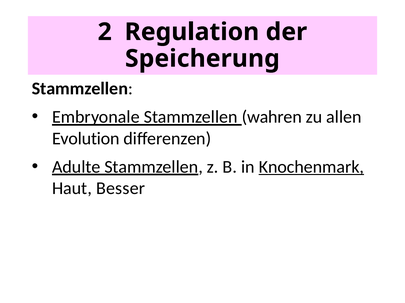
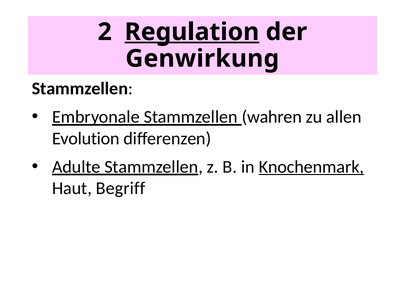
Regulation underline: none -> present (192, 32)
Speicherung: Speicherung -> Genwirkung (202, 59)
Besser: Besser -> Begriff (121, 189)
